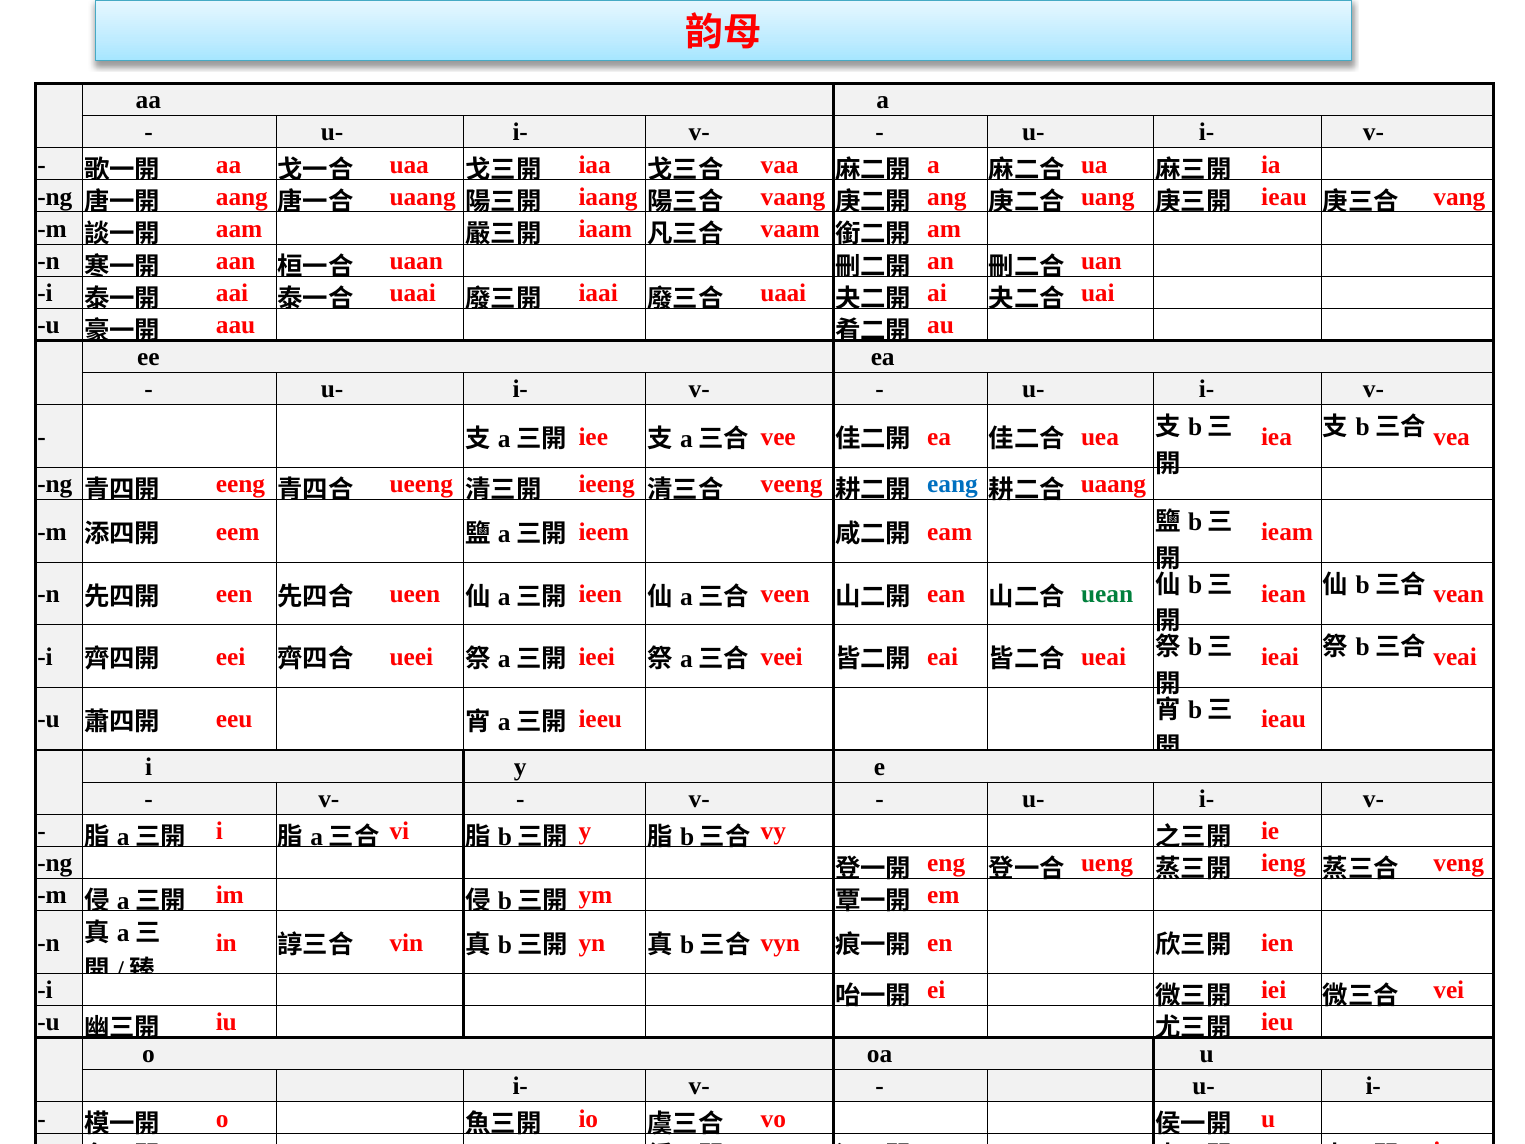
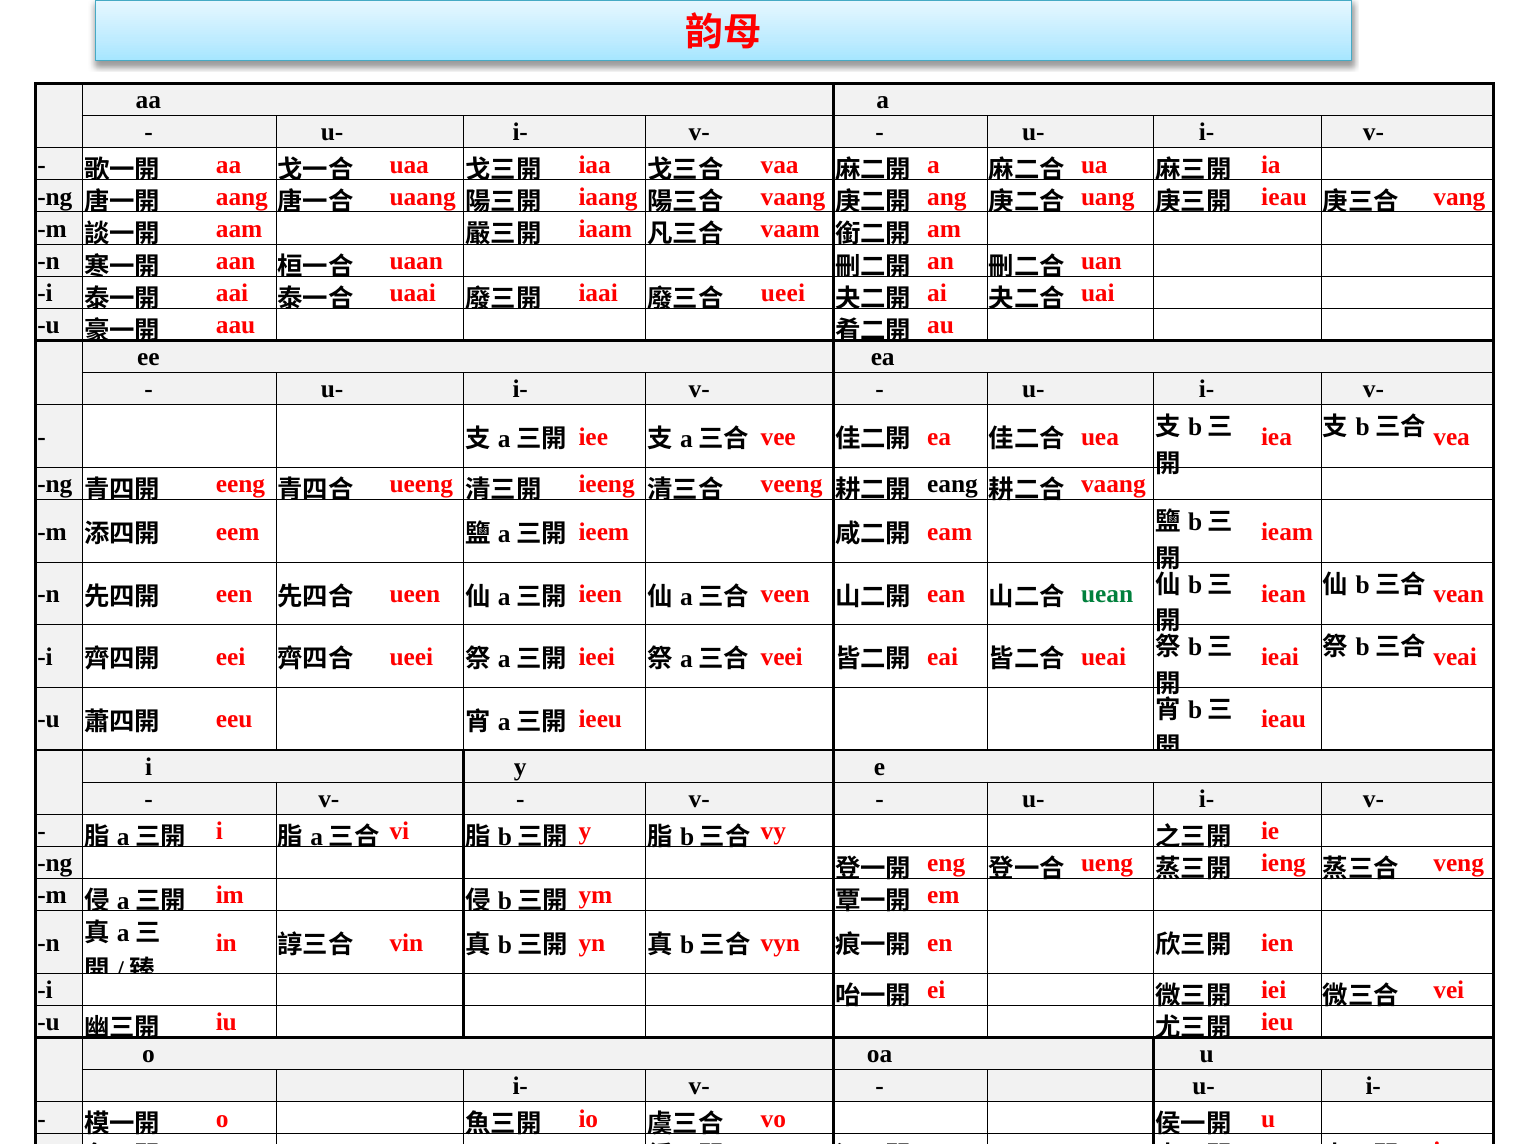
uaai: uaai -> ueei (783, 293)
eang colour: blue -> black (953, 484)
uaang: uaang -> vaang (1113, 484)
